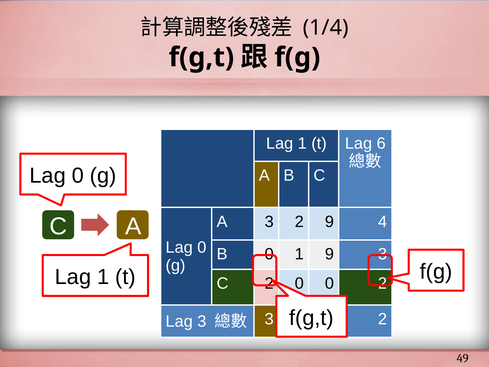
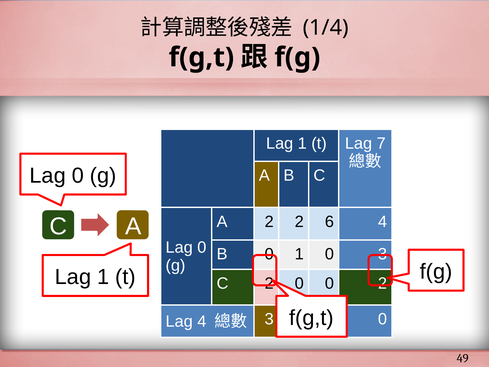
6: 6 -> 7 (381, 143)
A 3: 3 -> 2 (269, 222)
2 9: 9 -> 6 (329, 222)
1 9: 9 -> 0 (329, 254)
Lag 3: 3 -> 4 (202, 321)
2: 2 -> 0 (382, 319)
